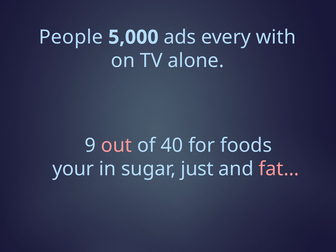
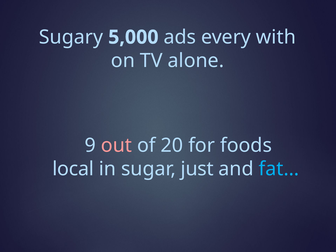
People: People -> Sugary (71, 37)
40: 40 -> 20 (172, 145)
your: your -> local (73, 169)
fat… colour: pink -> light blue (279, 169)
